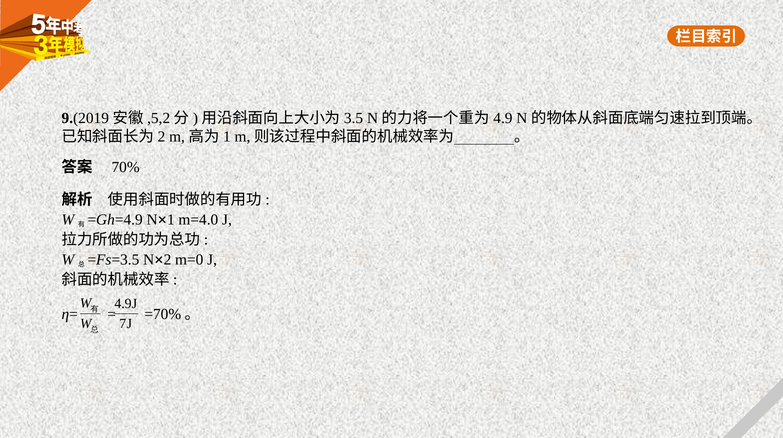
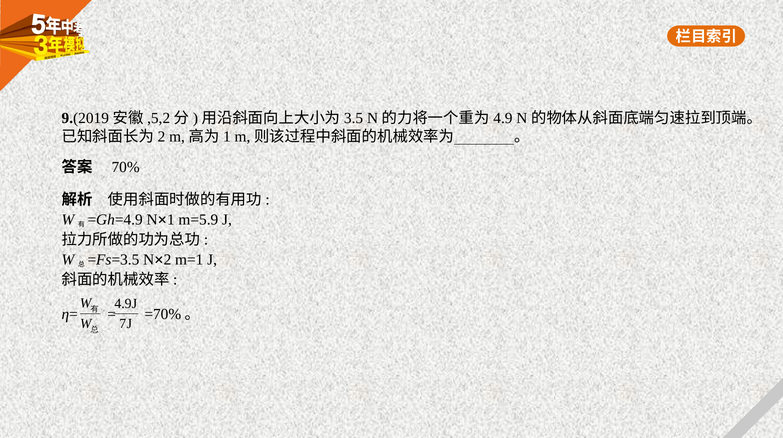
m=4.0: m=4.0 -> m=5.9 (198, 220)
m=0: m=0 -> m=1 (189, 260)
